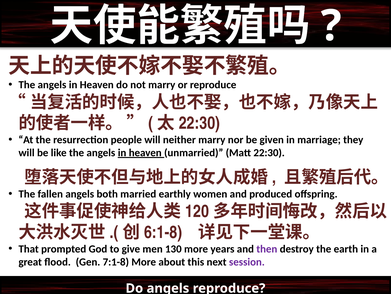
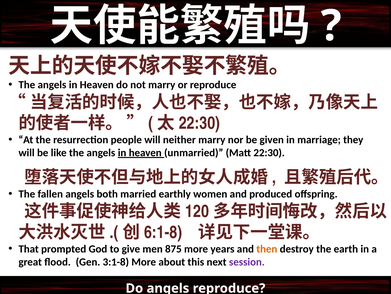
130: 130 -> 875 (173, 248)
then colour: purple -> orange (267, 248)
7:1-8: 7:1-8 -> 3:1-8 (116, 261)
